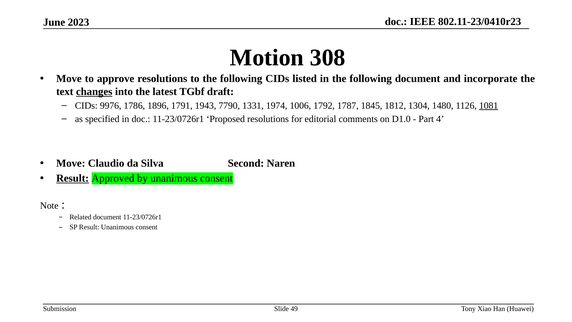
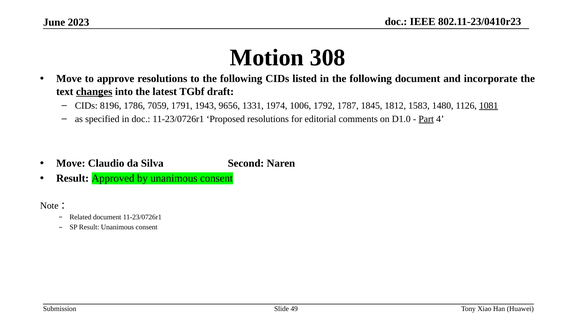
9976: 9976 -> 8196 (111, 106)
1896: 1896 -> 7059 (158, 106)
7790: 7790 -> 9656 (229, 106)
1304: 1304 -> 1583 (419, 106)
Part underline: none -> present (426, 119)
Result underline: present -> none (73, 178)
